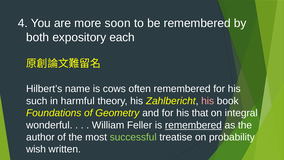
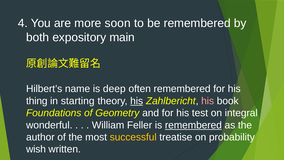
each: each -> main (122, 37)
cows: cows -> deep (114, 89)
such: such -> thing (37, 101)
harmful: harmful -> starting (78, 101)
his underline: none -> present (137, 101)
that: that -> test (200, 113)
successful colour: light green -> yellow (133, 137)
